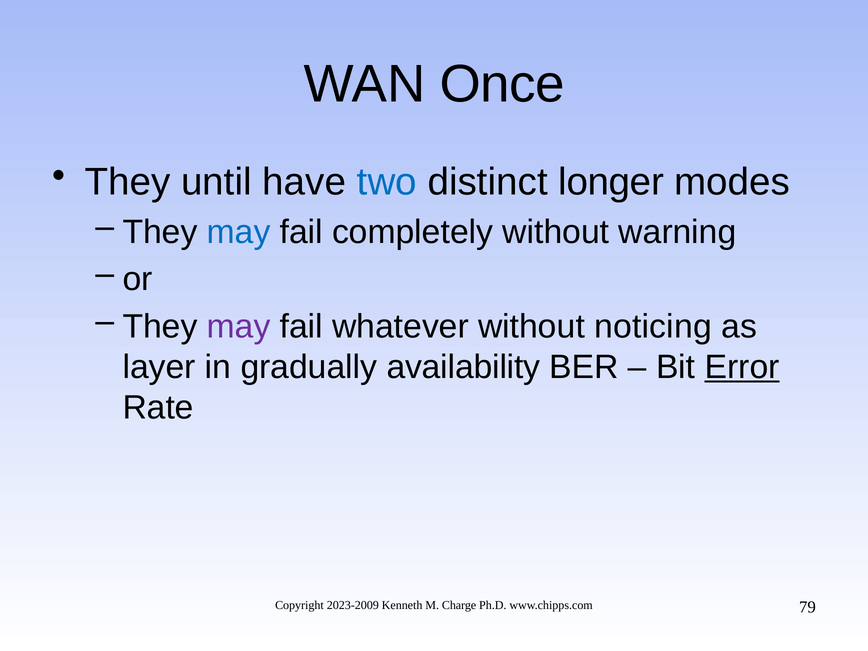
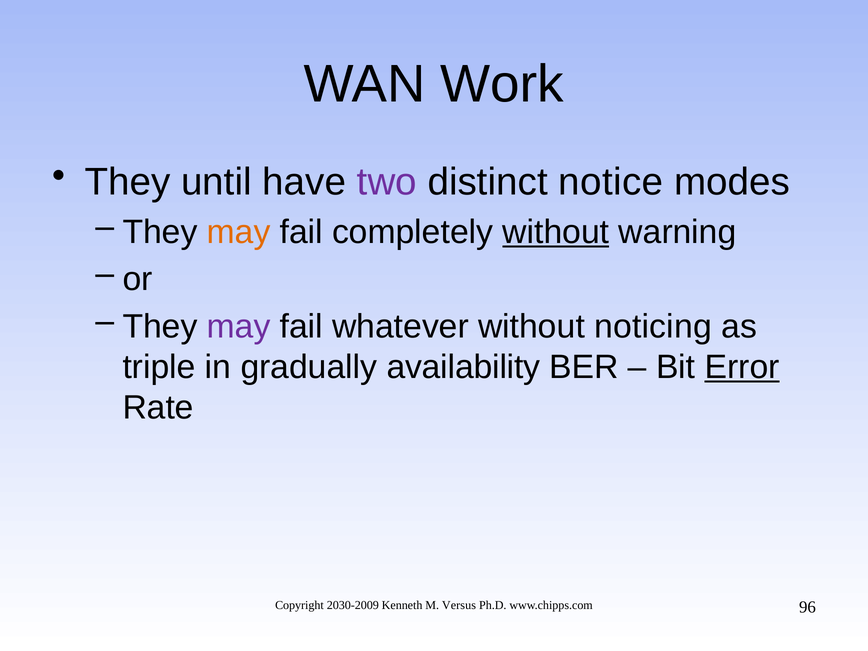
Once: Once -> Work (502, 84)
two colour: blue -> purple (387, 182)
longer: longer -> notice (611, 182)
may colour: blue -> orange (239, 232)
without underline: none -> present (556, 232)
layer: layer -> triple (159, 367)
2023-2009: 2023-2009 -> 2030-2009 (353, 605)
Charge: Charge -> Versus (459, 605)
79: 79 -> 96 (807, 607)
